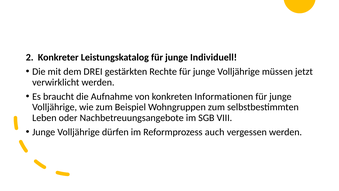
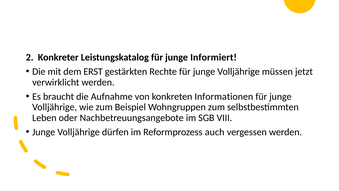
Individuell: Individuell -> Informiert (214, 57)
DREI: DREI -> ERST (93, 71)
